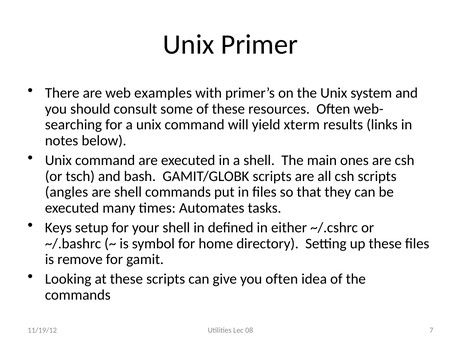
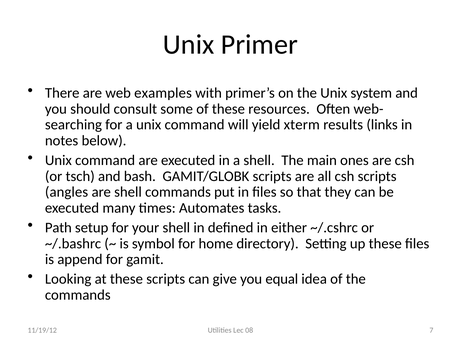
Keys: Keys -> Path (58, 227)
remove: remove -> append (80, 259)
you often: often -> equal (282, 279)
